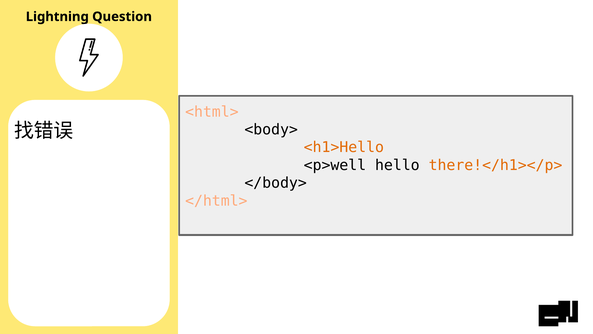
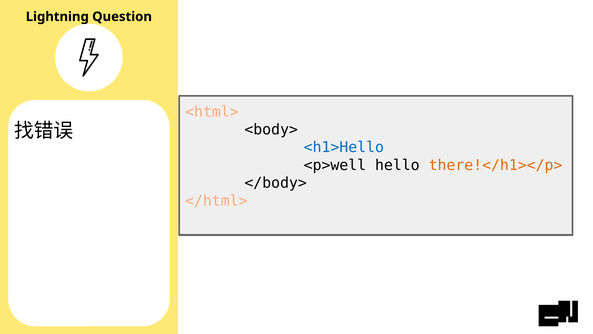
<h1>Hello colour: orange -> blue (344, 147)
